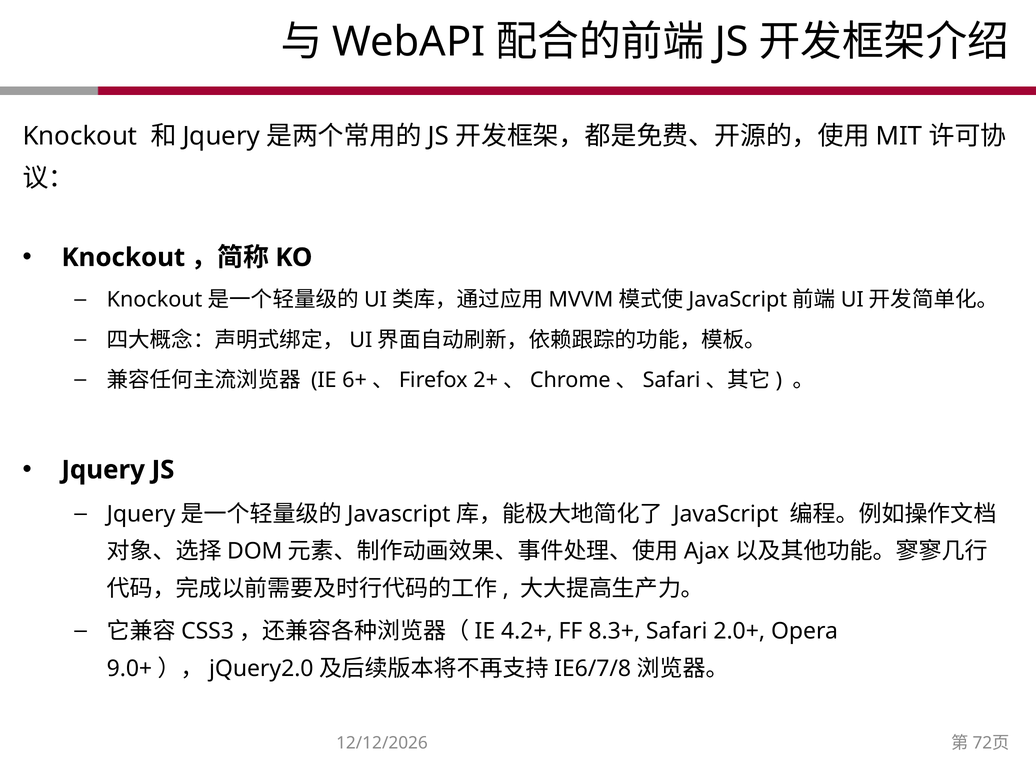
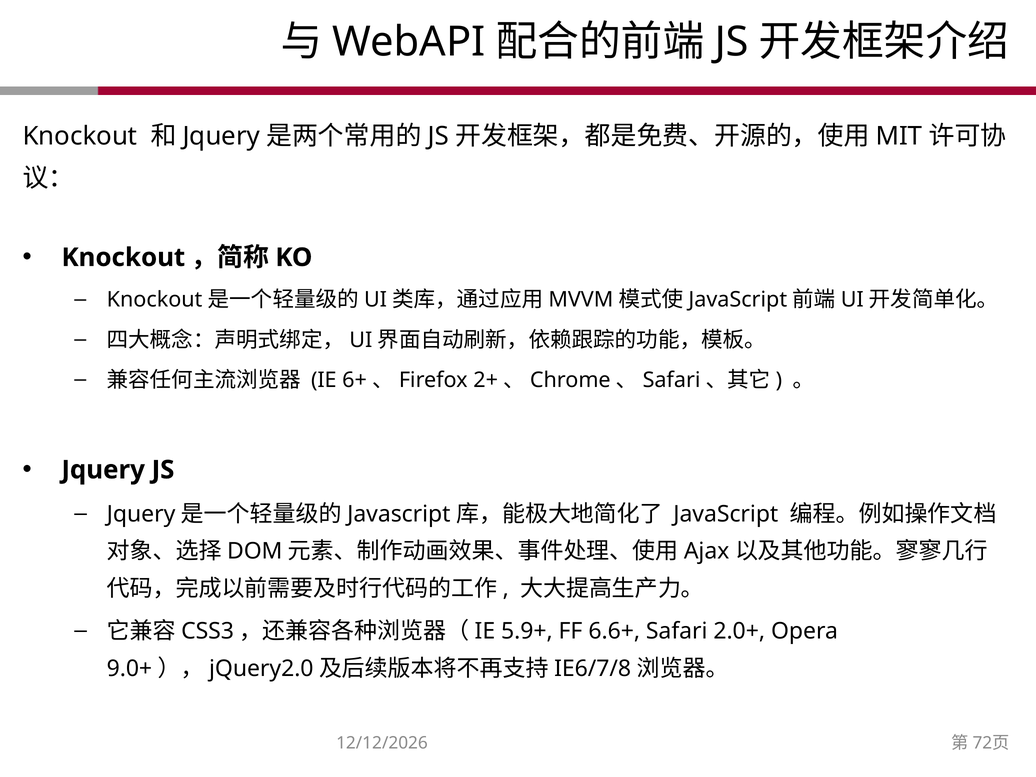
4.2+: 4.2+ -> 5.9+ (527, 631)
8.3+: 8.3+ -> 6.6+ (614, 631)
